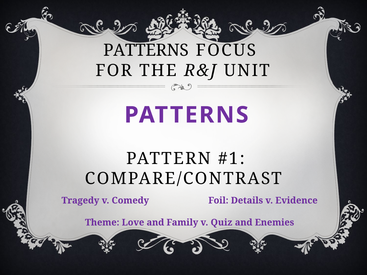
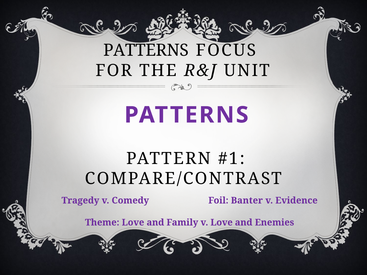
Details: Details -> Banter (247, 201)
v Quiz: Quiz -> Love (222, 223)
